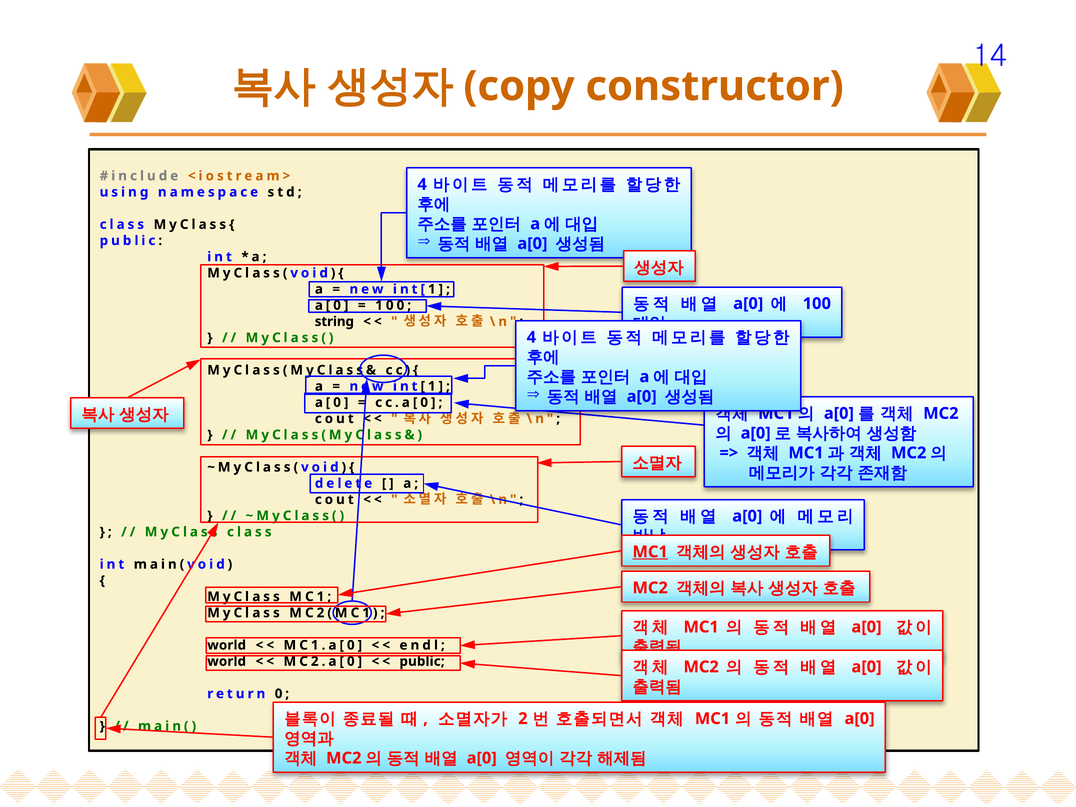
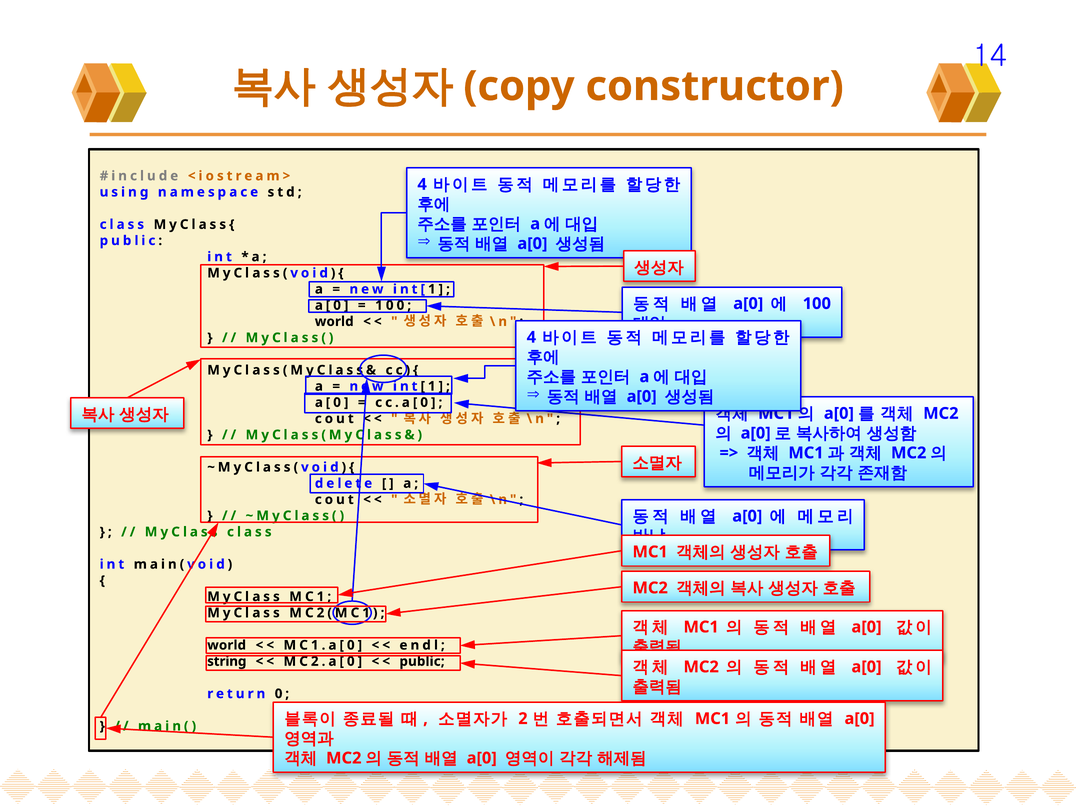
string: string -> world (334, 322)
MC1 underline: present -> none (650, 552)
world: world -> string (227, 661)
